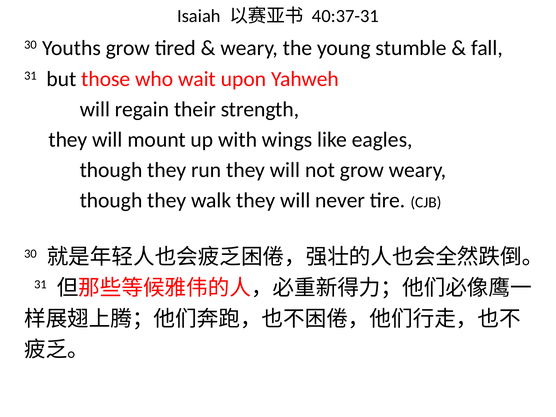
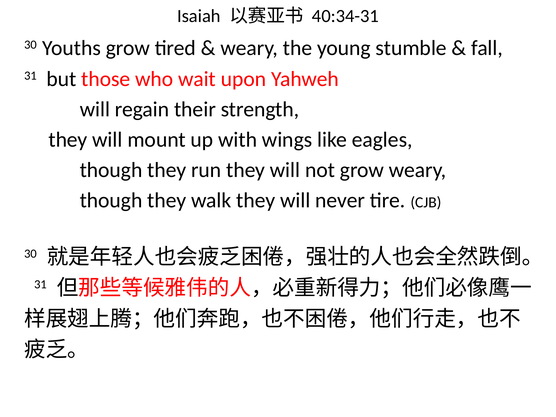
40:37-31: 40:37-31 -> 40:34-31 (345, 16)
